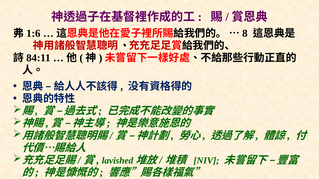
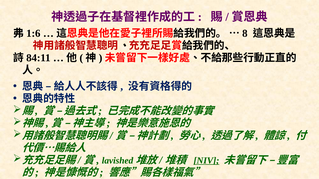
NIV underline: none -> present (206, 161)
